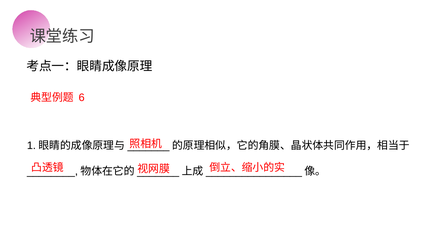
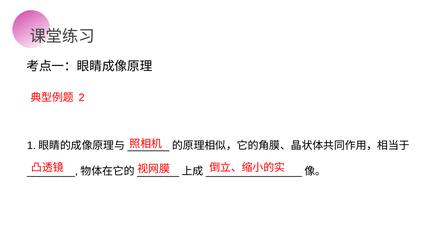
6: 6 -> 2 (82, 97)
